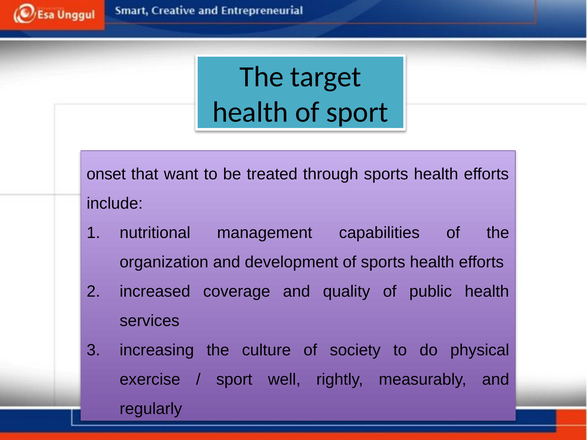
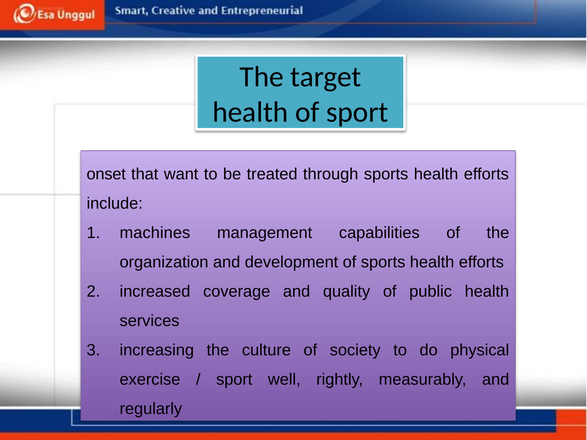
nutritional: nutritional -> machines (155, 233)
